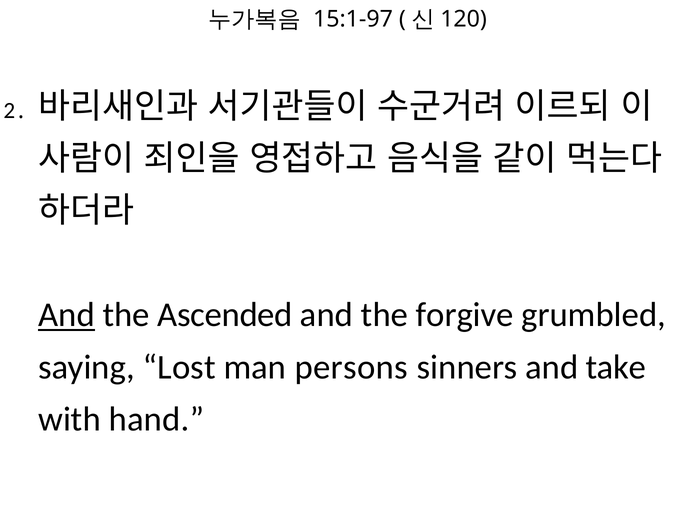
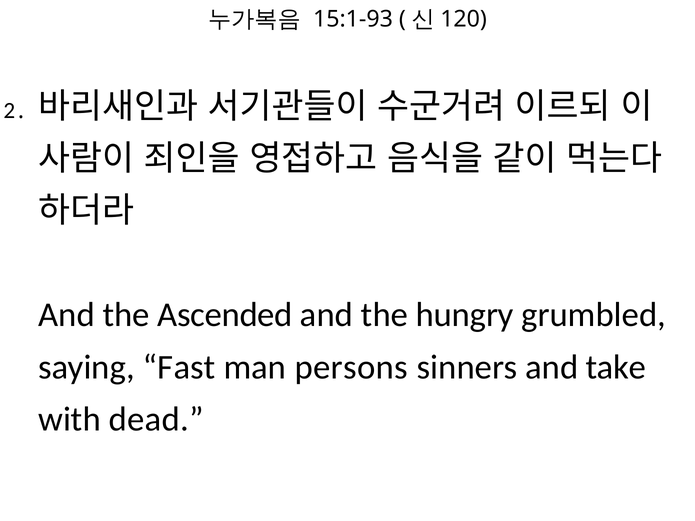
15:1-97: 15:1-97 -> 15:1-93 (353, 19)
And underline: present -> none (66, 315)
forgive: forgive -> hungry (465, 315)
Lost: Lost -> Fast (179, 367)
hand: hand -> dead (156, 419)
